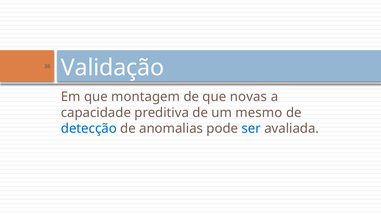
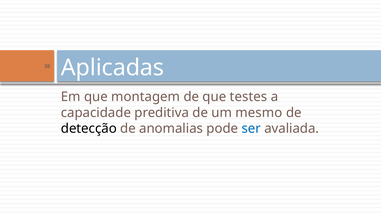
Validação: Validação -> Aplicadas (113, 67)
novas: novas -> testes (248, 96)
detecção colour: blue -> black (89, 128)
